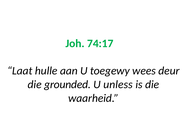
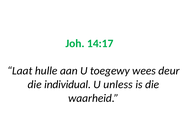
74:17: 74:17 -> 14:17 (100, 44)
grounded: grounded -> individual (68, 85)
